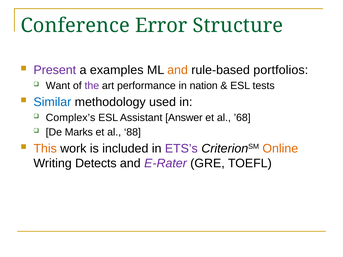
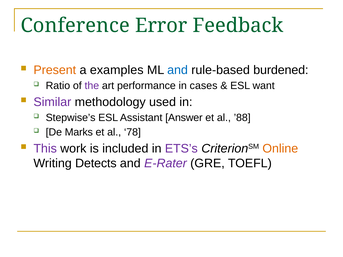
Structure: Structure -> Feedback (238, 26)
Present colour: purple -> orange (55, 70)
and colour: orange -> blue (178, 70)
portfolios: portfolios -> burdened (281, 70)
Want: Want -> Ratio (58, 86)
nation: nation -> cases (204, 86)
tests: tests -> want (264, 86)
Similar colour: blue -> purple (52, 102)
Complex’s: Complex’s -> Stepwise’s (71, 118)
’68: ’68 -> ’88 (242, 118)
88: 88 -> 78 (132, 132)
This colour: orange -> purple (45, 149)
